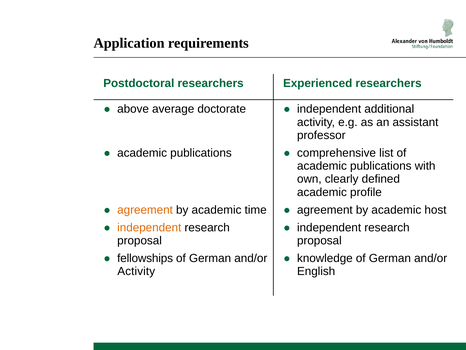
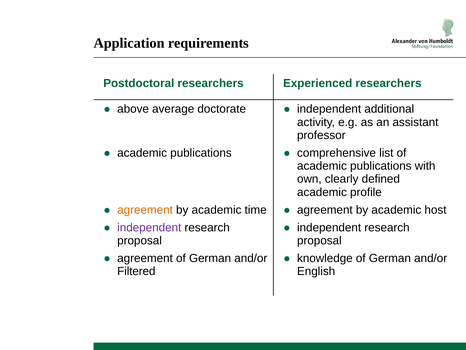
independent colour: orange -> purple (149, 227)
fellowships: fellowships -> agreement (145, 258)
Activity: Activity -> Filtered (136, 271)
